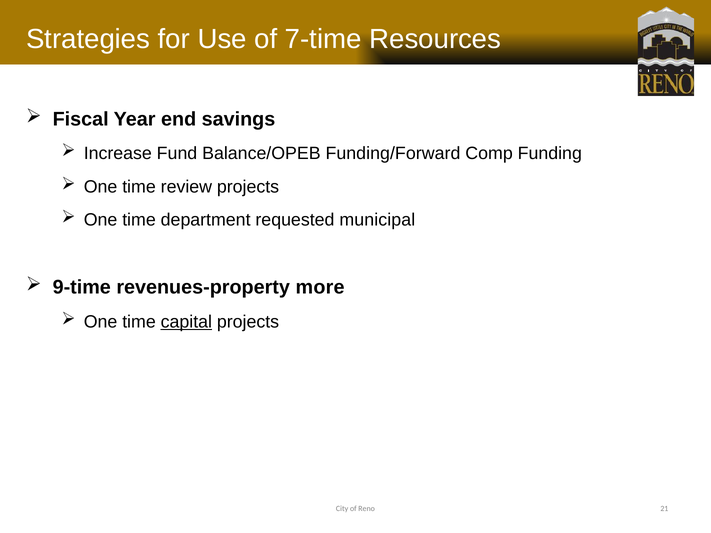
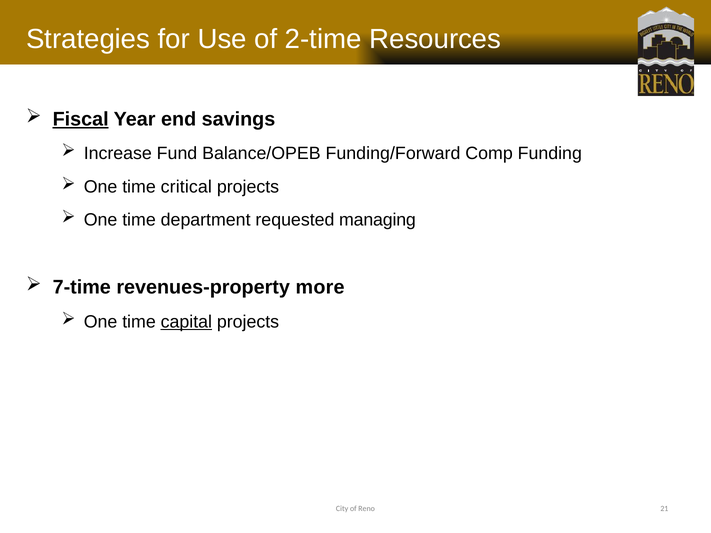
7-time: 7-time -> 2-time (323, 39)
Fiscal underline: none -> present (81, 119)
review: review -> critical (186, 187)
municipal: municipal -> managing (377, 220)
9-time: 9-time -> 7-time (82, 288)
